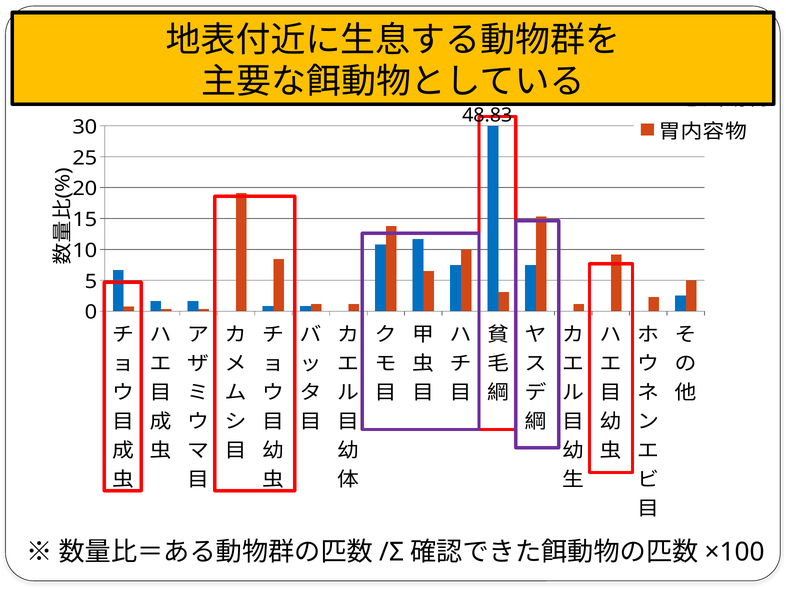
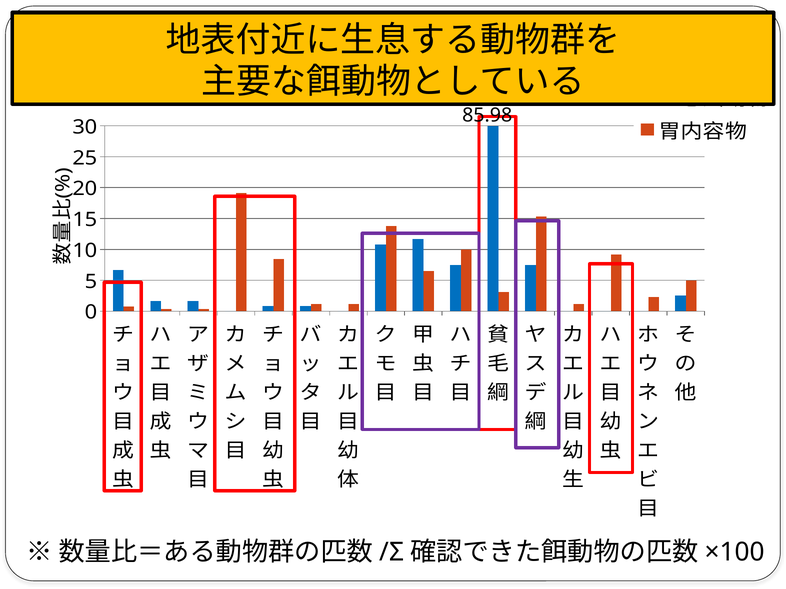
48.83: 48.83 -> 85.98 (487, 115)
